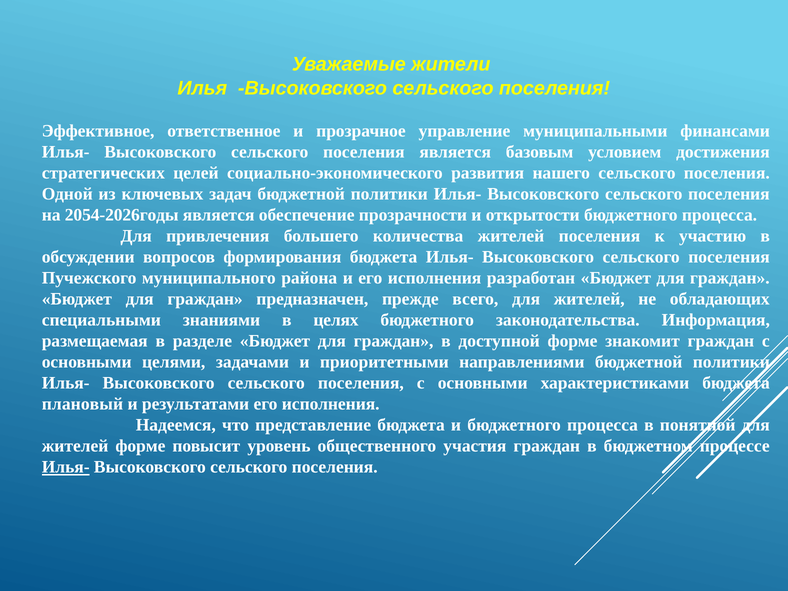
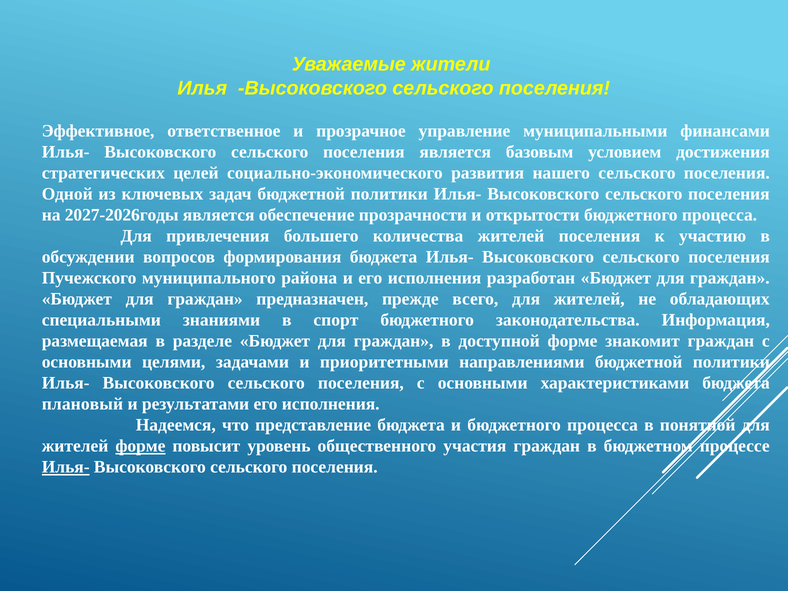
2054-2026годы: 2054-2026годы -> 2027-2026годы (122, 215)
целях: целях -> спорт (336, 320)
форме underline: none -> present (140, 446)
